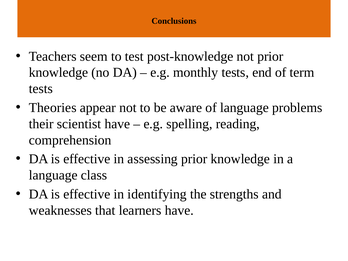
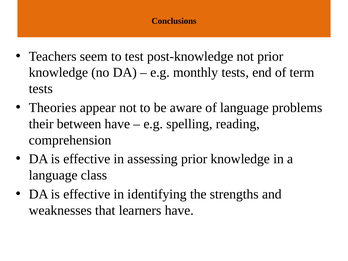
scientist: scientist -> between (79, 124)
